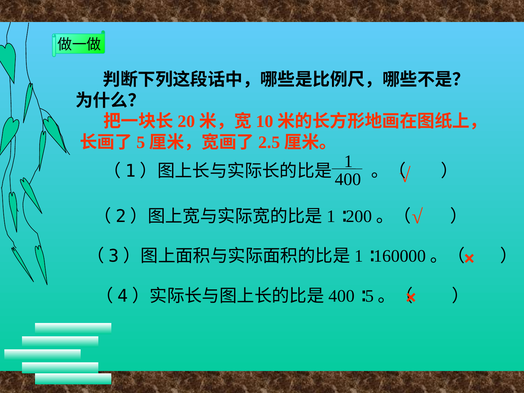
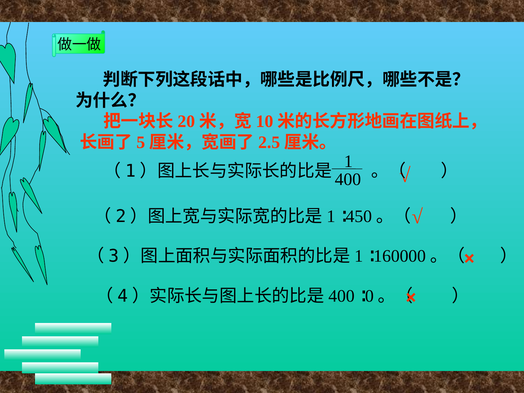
200: 200 -> 450 (359, 216)
5: 5 -> 0 (369, 296)
